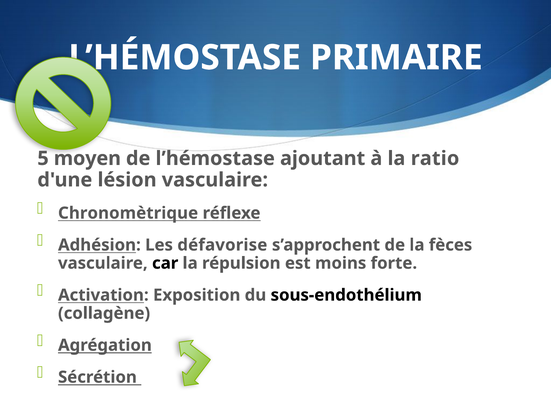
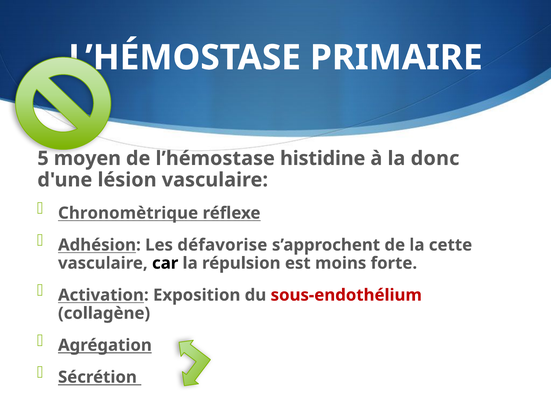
ajoutant: ajoutant -> histidine (323, 159)
ratio: ratio -> donc (435, 159)
fèces: fèces -> cette (450, 245)
sous-endothélium colour: black -> red (346, 295)
